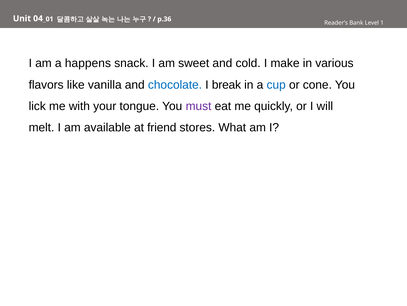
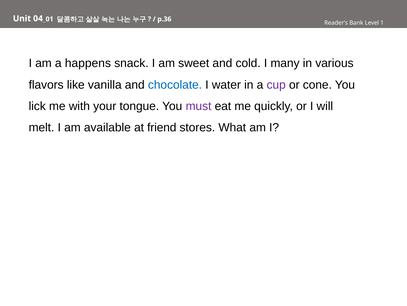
make: make -> many (285, 63)
break: break -> water (226, 85)
cup colour: blue -> purple (276, 85)
